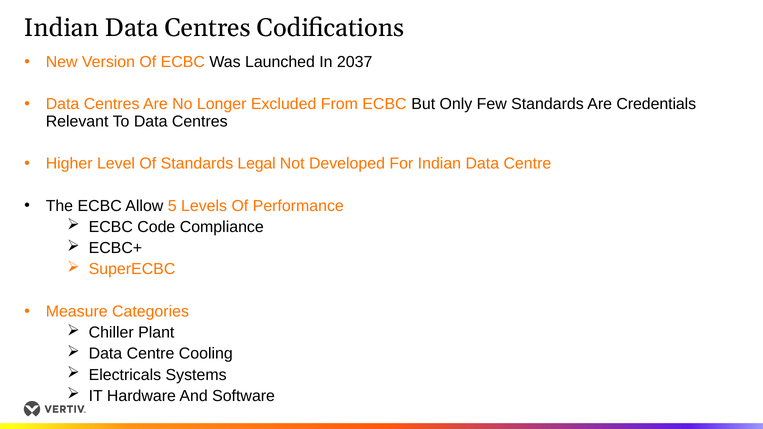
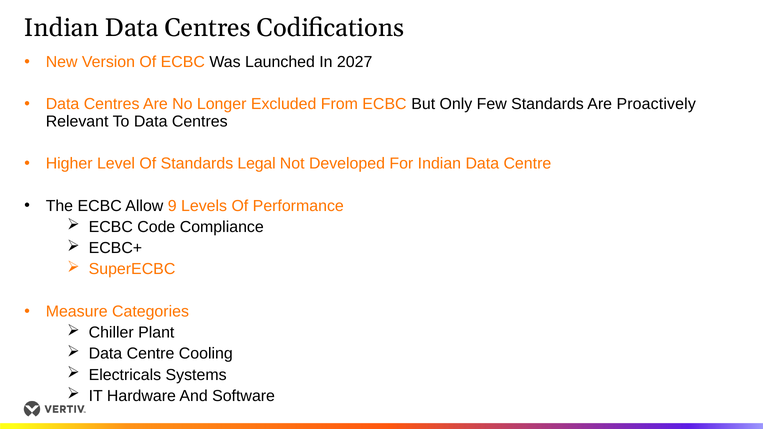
2037: 2037 -> 2027 (355, 62)
Credentials: Credentials -> Proactively (656, 104)
5: 5 -> 9 (172, 206)
